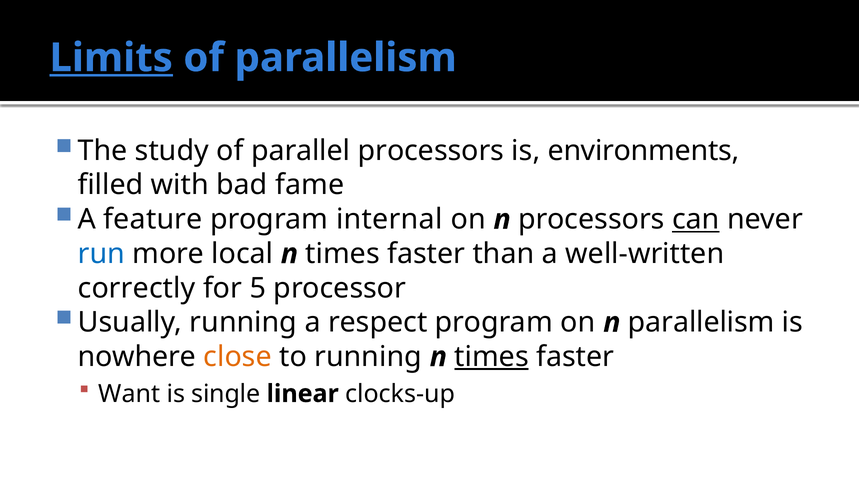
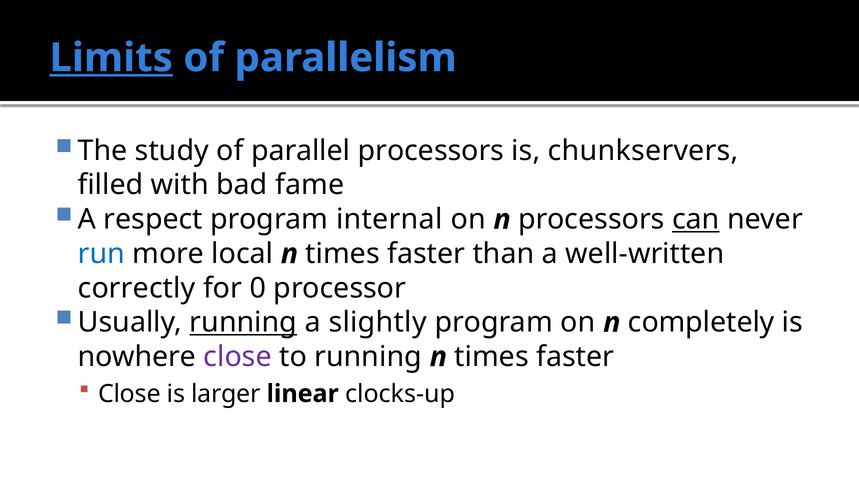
environments: environments -> chunkservers (643, 151)
feature: feature -> respect (153, 219)
5: 5 -> 0 (258, 288)
running underline: none -> present (243, 323)
respect: respect -> slightly (378, 323)
n parallelism: parallelism -> completely (701, 323)
close colour: orange -> purple (238, 357)
times underline: present -> none (492, 357)
Want: Want -> Close (129, 394)
single: single -> larger (226, 394)
